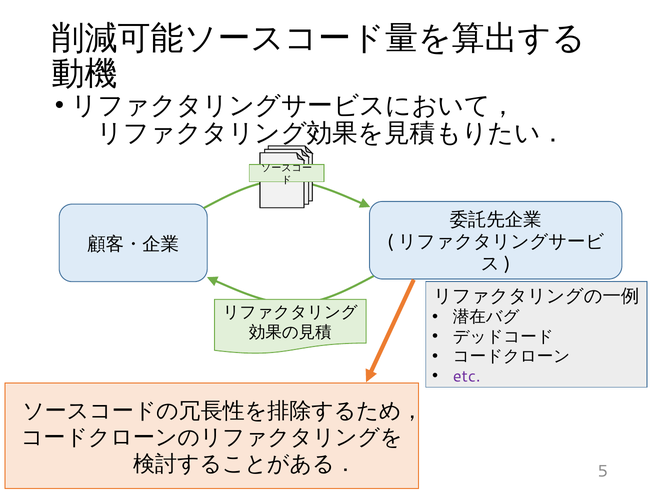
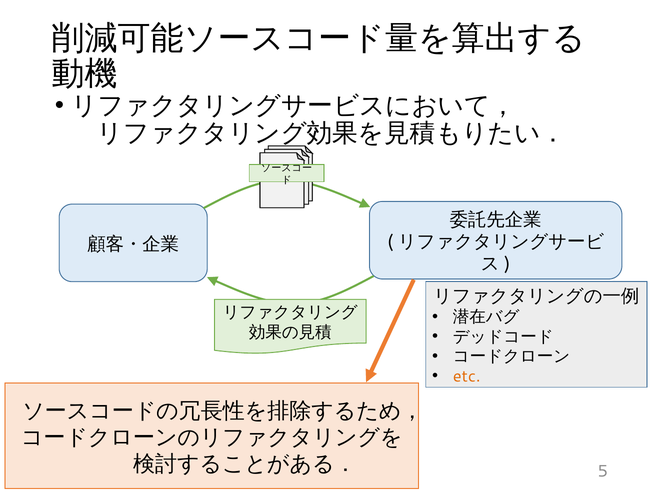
etc colour: purple -> orange (467, 376)
